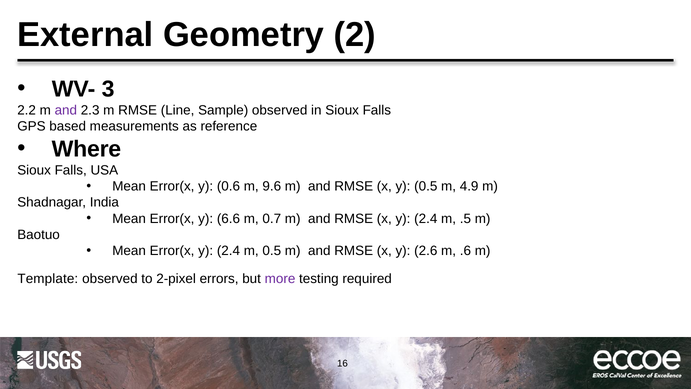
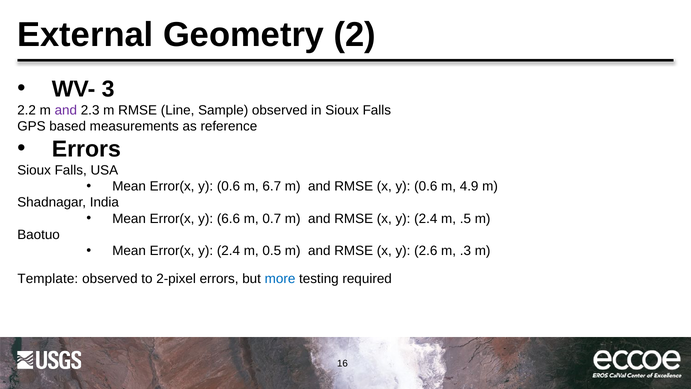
Where: Where -> Errors (86, 149)
9.6: 9.6 -> 6.7 (272, 186)
x y 0.5: 0.5 -> 0.6 (426, 186)
.6: .6 -> .3 (465, 251)
more colour: purple -> blue (280, 278)
